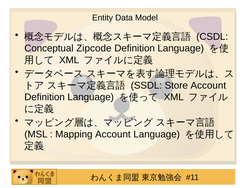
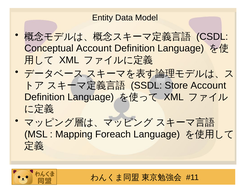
Conceptual Zipcode: Zipcode -> Account (94, 48)
Mapping Account: Account -> Foreach (113, 134)
